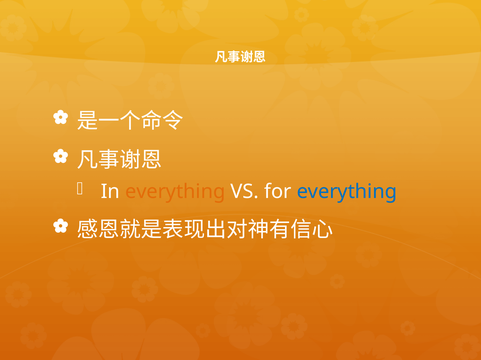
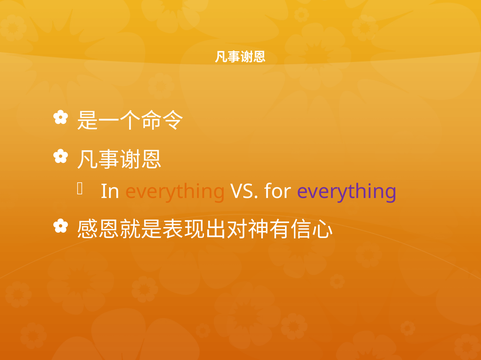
everything colour: blue -> purple (347, 192)
